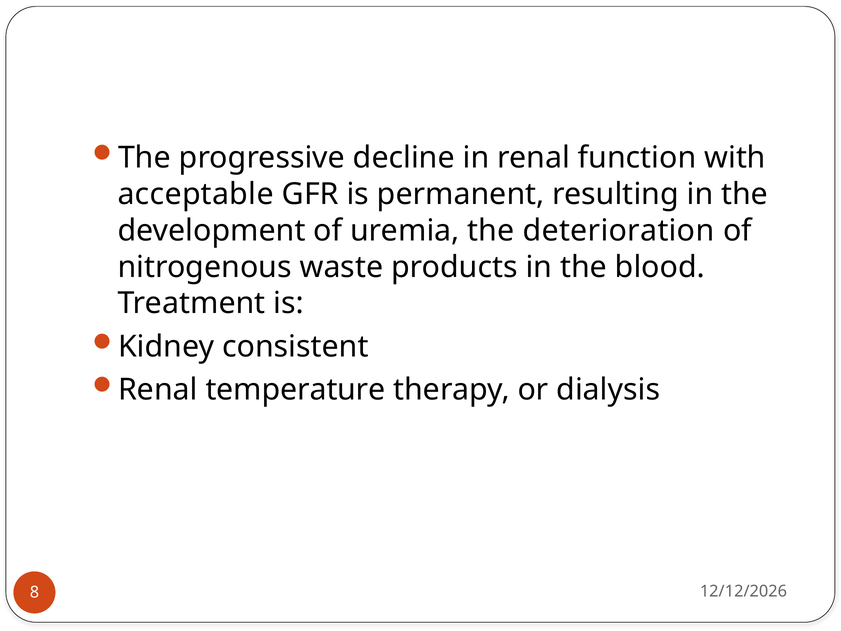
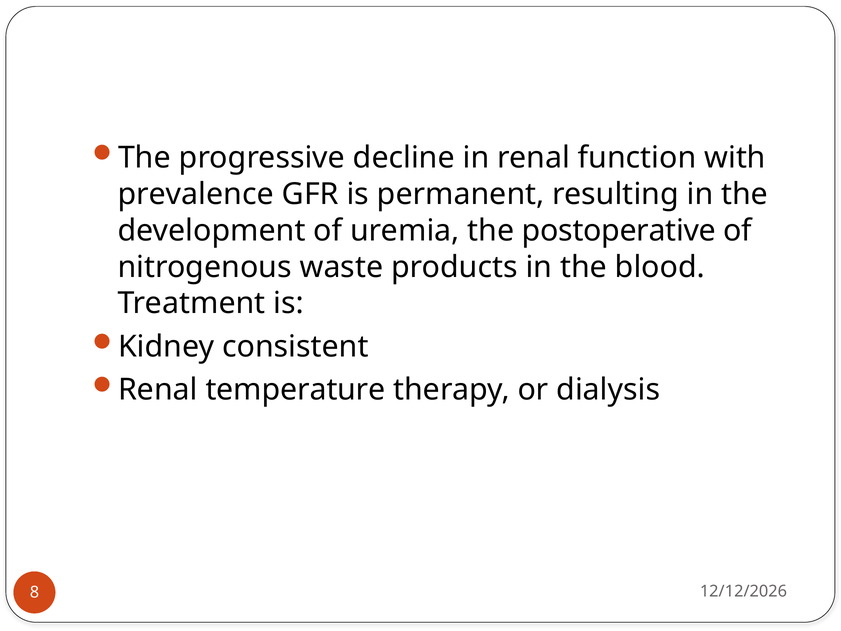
acceptable: acceptable -> prevalence (196, 194)
deterioration: deterioration -> postoperative (619, 230)
